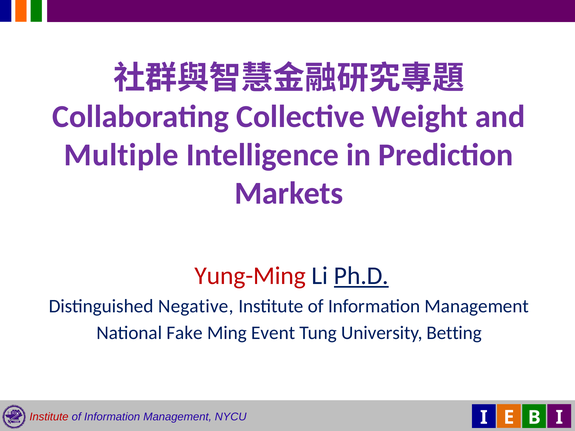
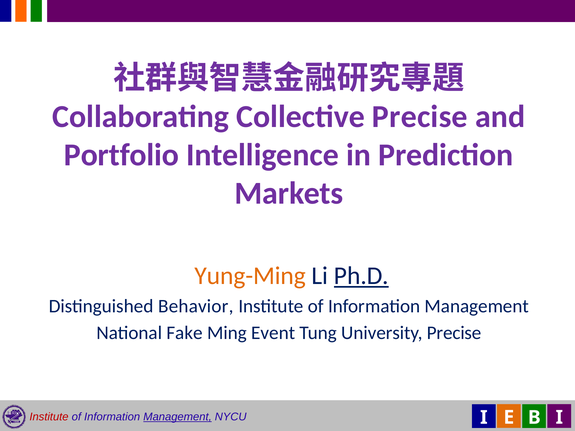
Collective Weight: Weight -> Precise (420, 117)
Multiple: Multiple -> Portfolio (121, 155)
Yung-Ming colour: red -> orange (250, 276)
Negative: Negative -> Behavior (196, 306)
University Betting: Betting -> Precise (454, 333)
Management underline: none -> present (177, 417)
